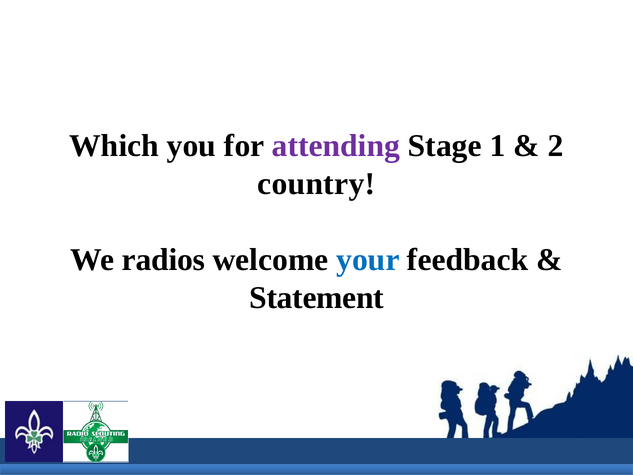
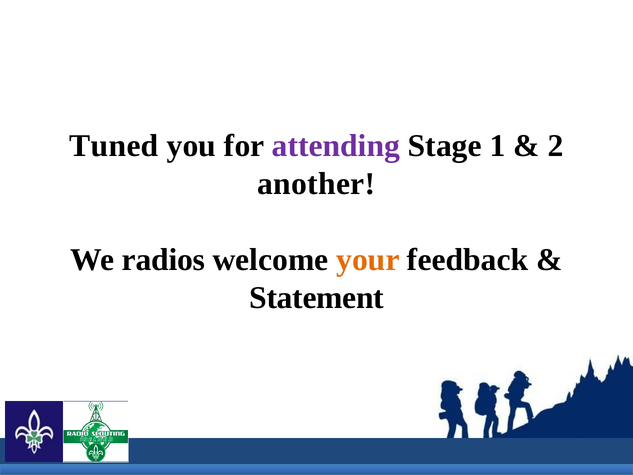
Which: Which -> Tuned (114, 146)
country: country -> another (316, 184)
your colour: blue -> orange (368, 260)
